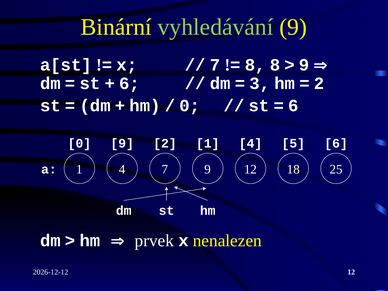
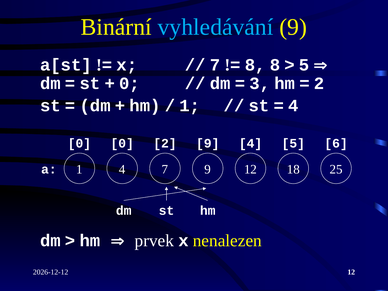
vyhledávání colour: light green -> light blue (216, 27)
9: 9 -> 5 (304, 65)
6: 6 -> 0 (129, 84)
0: 0 -> 1 (190, 106)
6: 6 -> 4 (293, 106)
0 9: 9 -> 0 (122, 143)
2 1: 1 -> 9 (208, 143)
